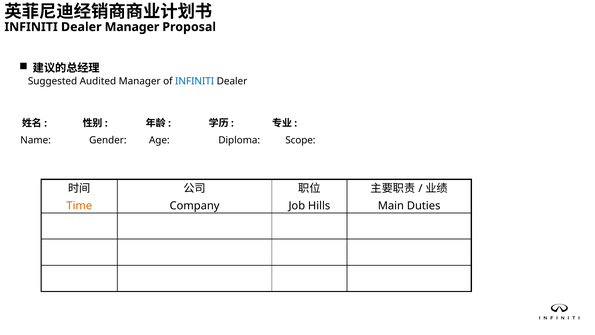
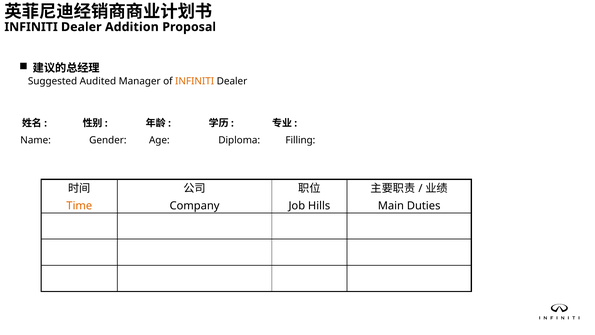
Dealer Manager: Manager -> Addition (132, 27)
INFINITI colour: blue -> orange (195, 81)
Scope: Scope -> Filling (300, 140)
